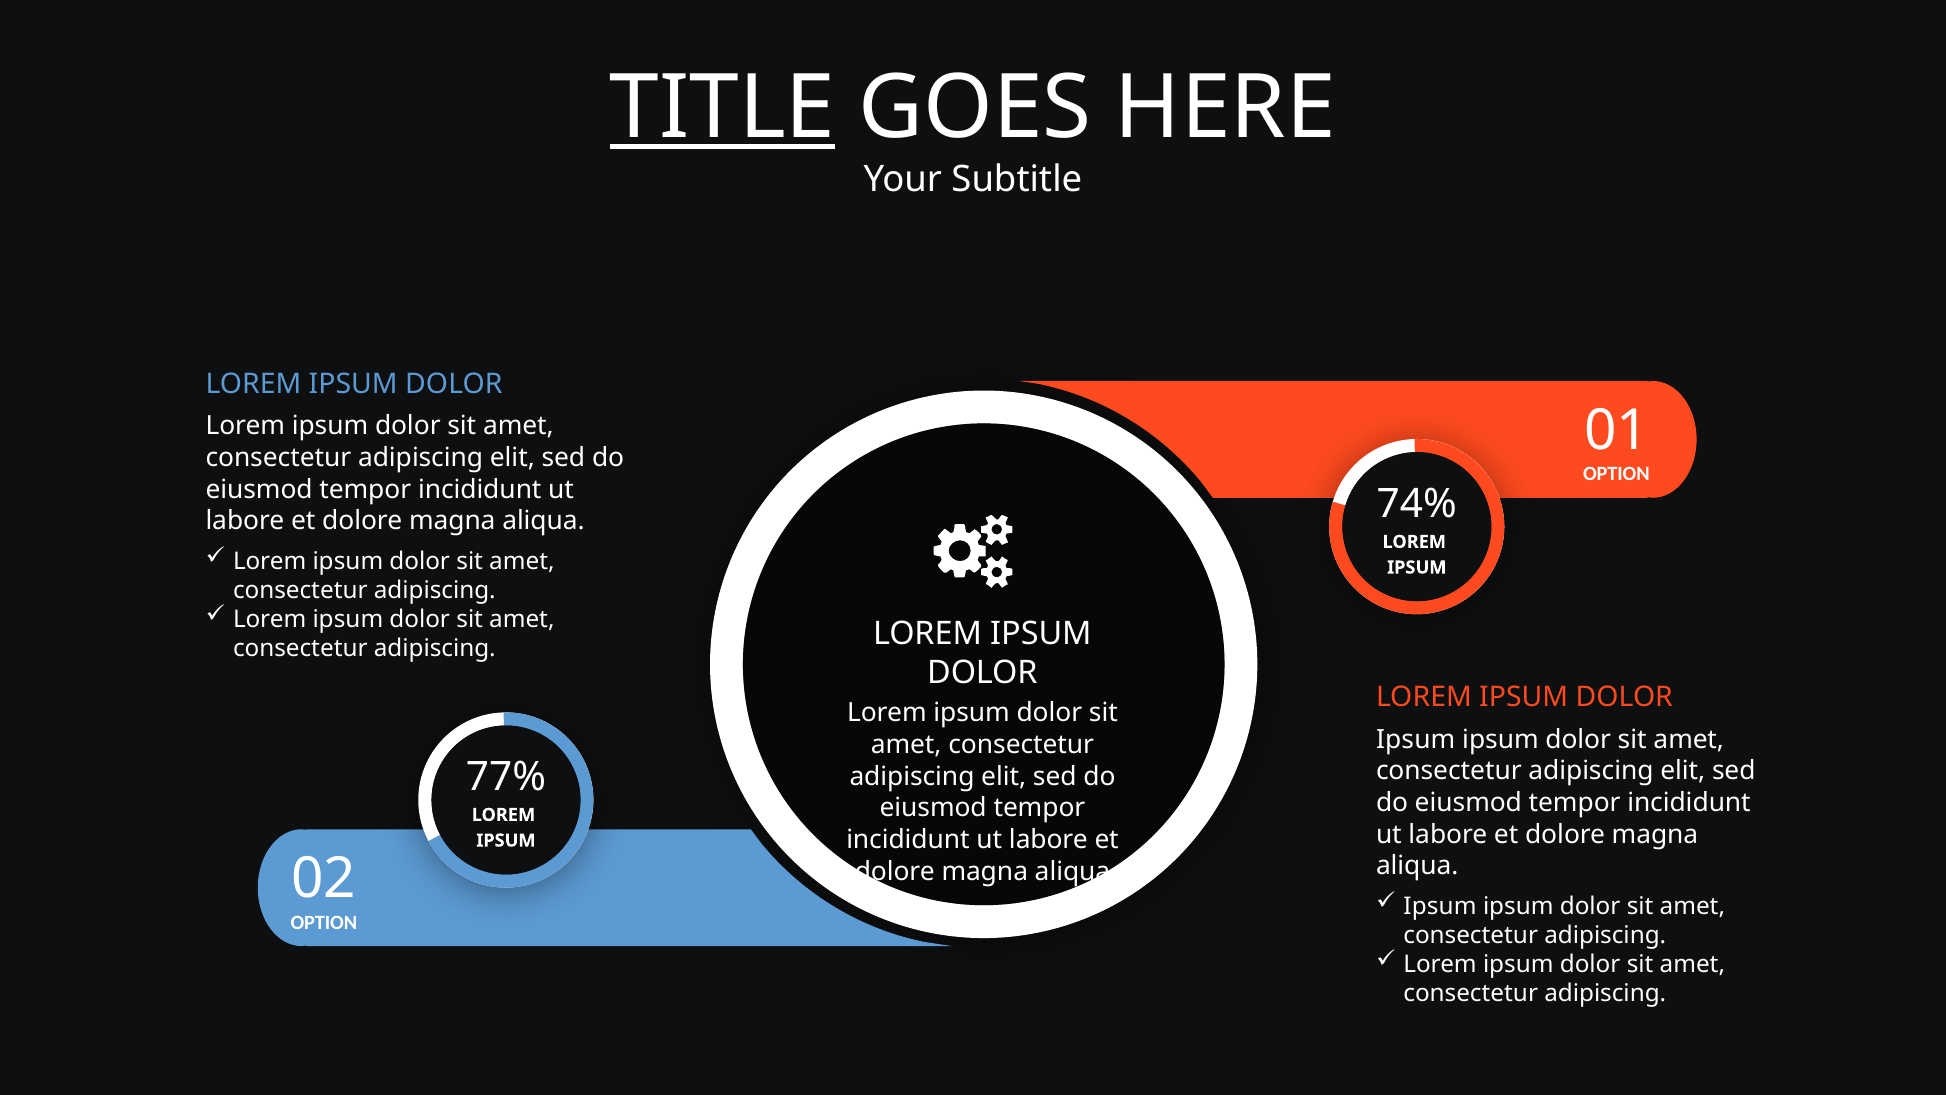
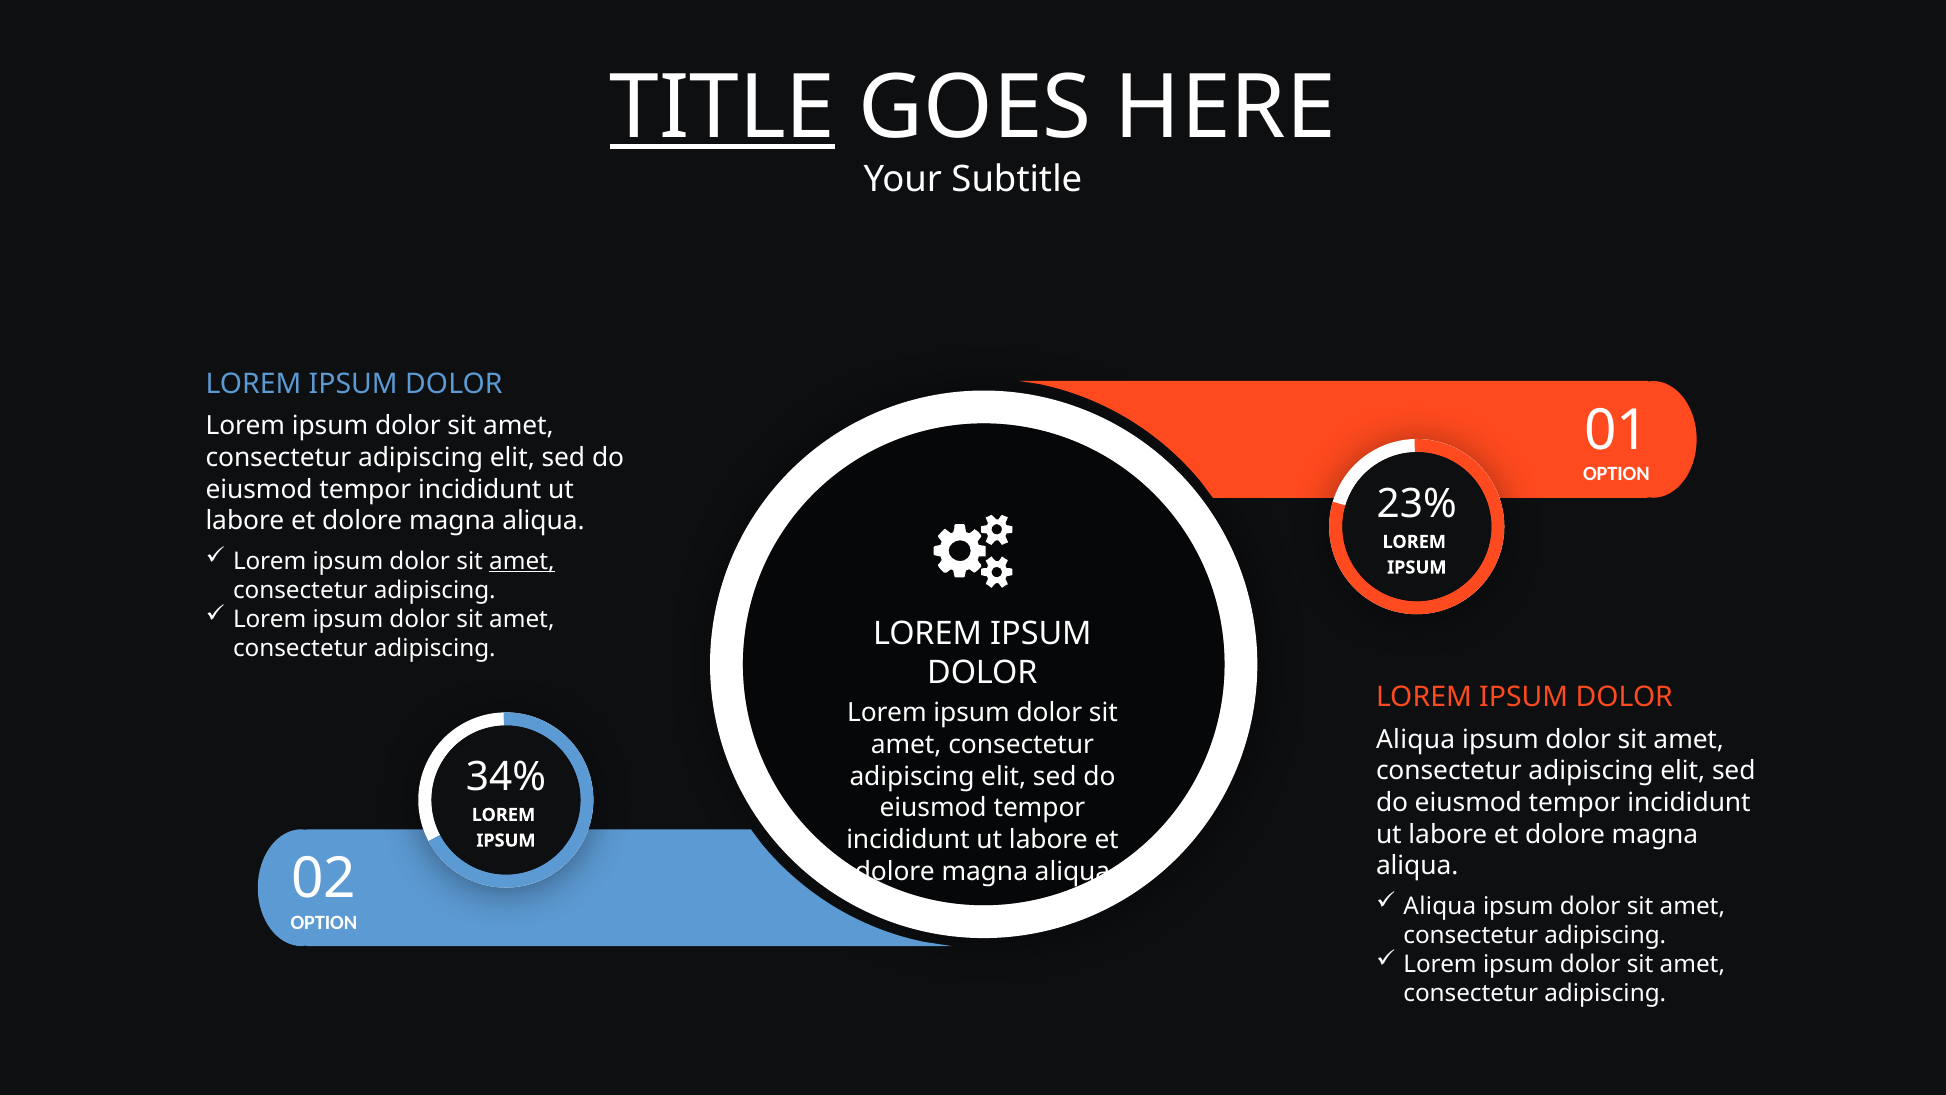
74%: 74% -> 23% (1417, 504)
amet underline: none -> present (522, 561)
Ipsum: Ipsum -> Aliqua (1416, 739)
77%: 77% -> 34% (506, 777)
Ipsum: Ipsum -> Aliqua (1440, 906)
